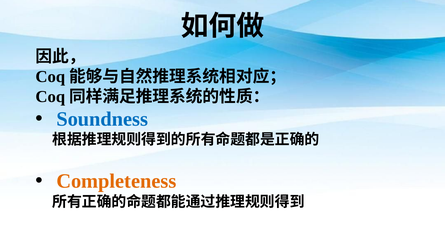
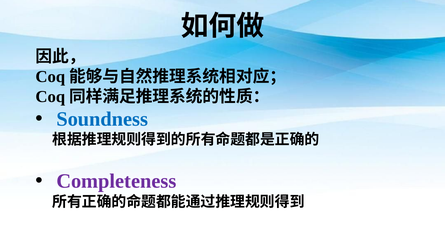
Completeness colour: orange -> purple (116, 181)
